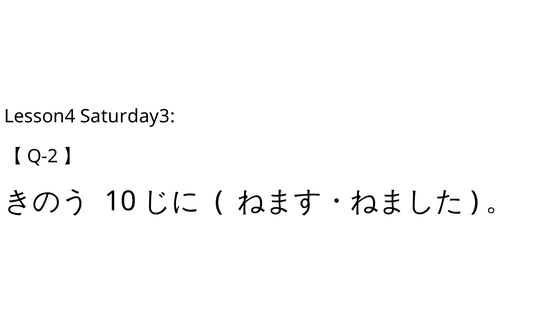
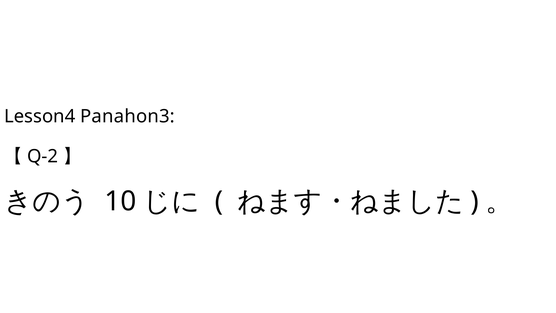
Saturday3: Saturday3 -> Panahon3 (128, 116)
